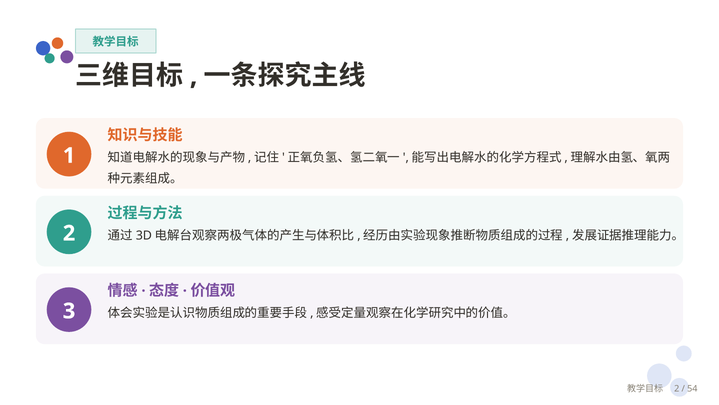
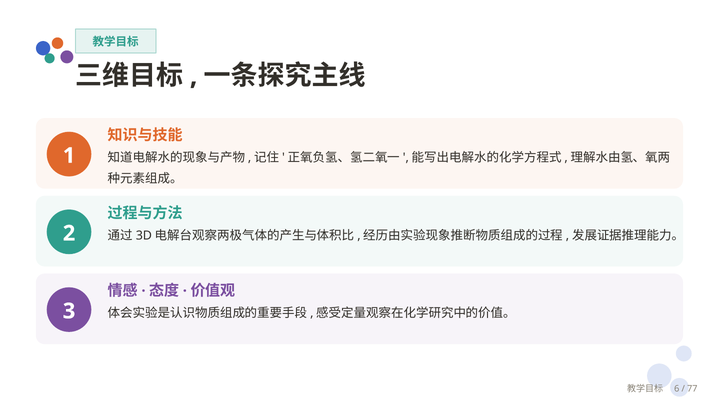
2: 2 -> 6 (677, 388)
54: 54 -> 77 (692, 388)
